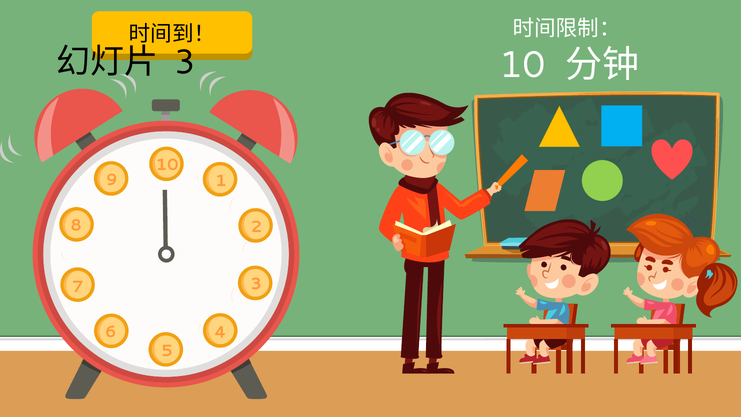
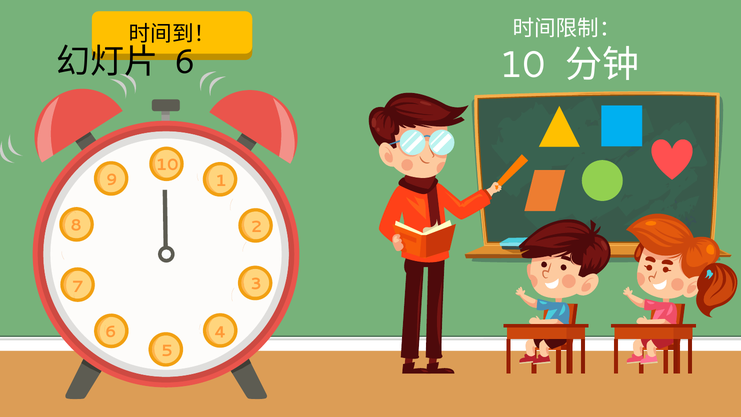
3: 3 -> 6 (185, 62)
